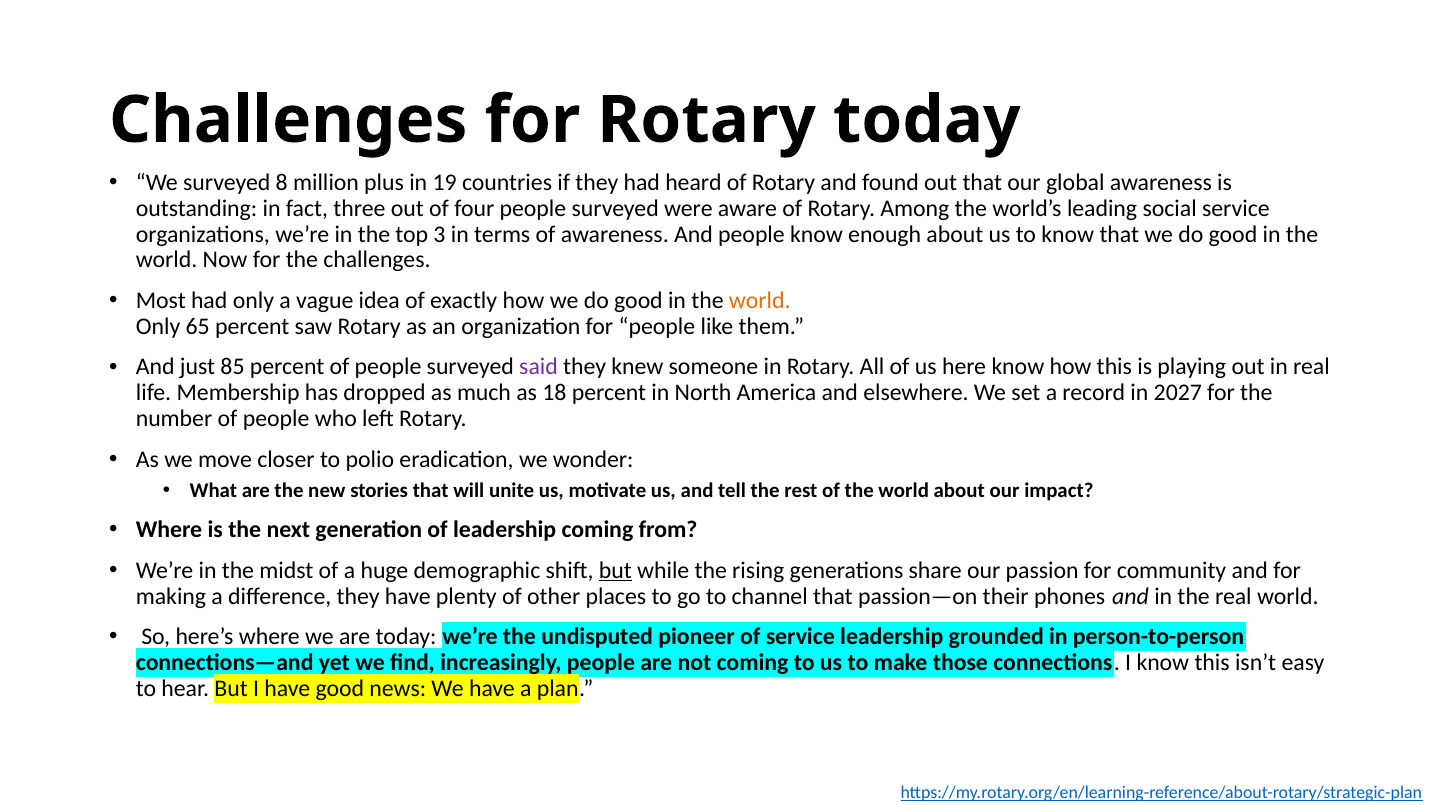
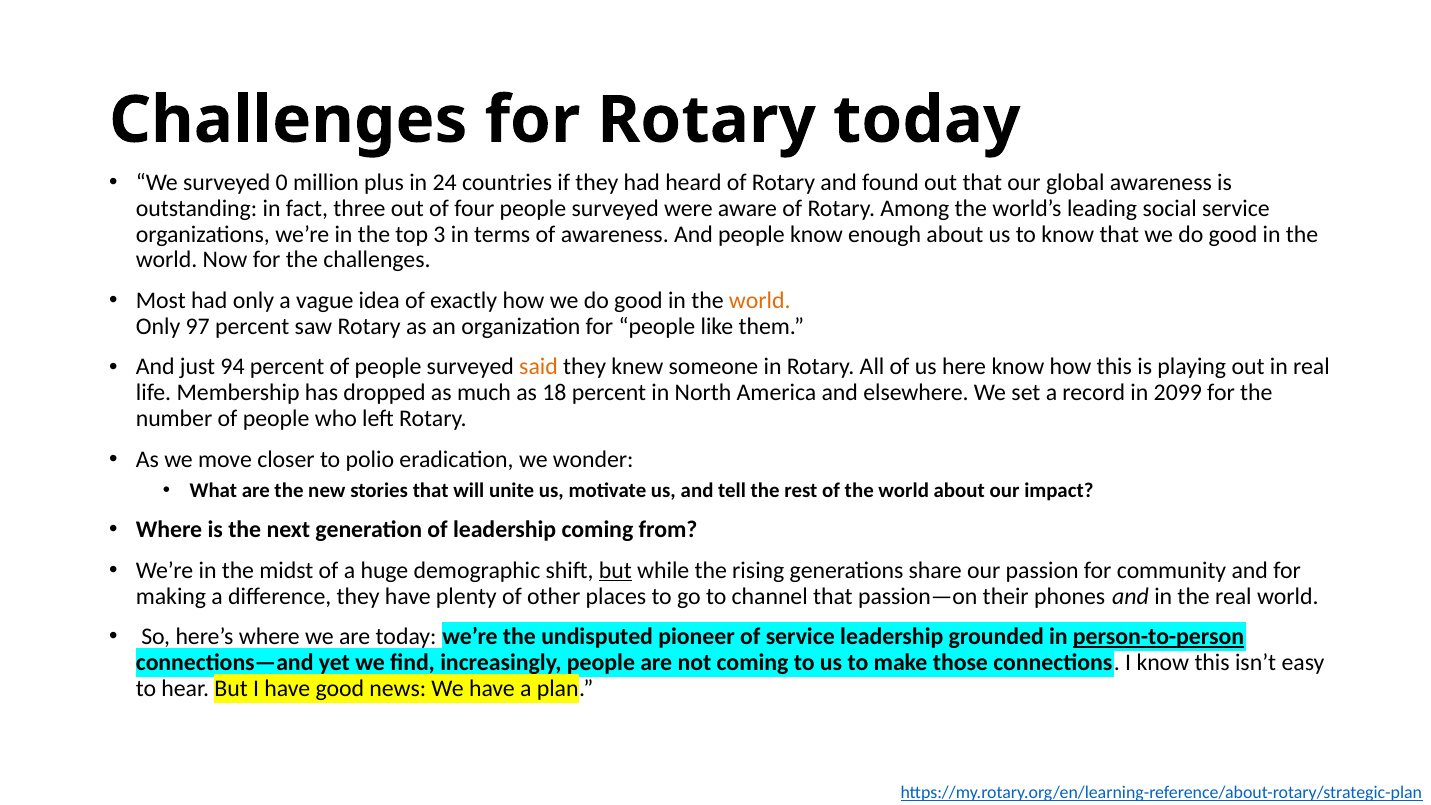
8: 8 -> 0 (282, 183)
19: 19 -> 24 (445, 183)
65: 65 -> 97 (198, 326)
85: 85 -> 94 (232, 367)
said colour: purple -> orange (539, 367)
2027: 2027 -> 2099 (1178, 393)
person-to-person underline: none -> present (1159, 637)
